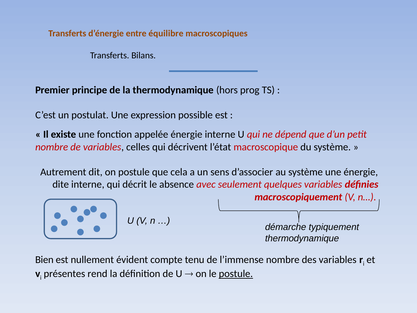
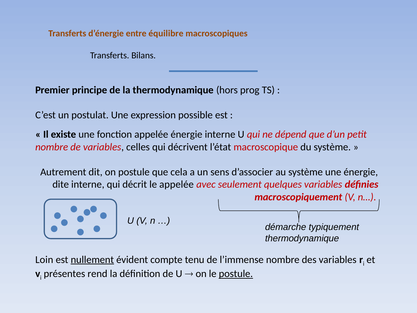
le absence: absence -> appelée (177, 184)
Bien: Bien -> Loin (44, 259)
nullement underline: none -> present (92, 259)
